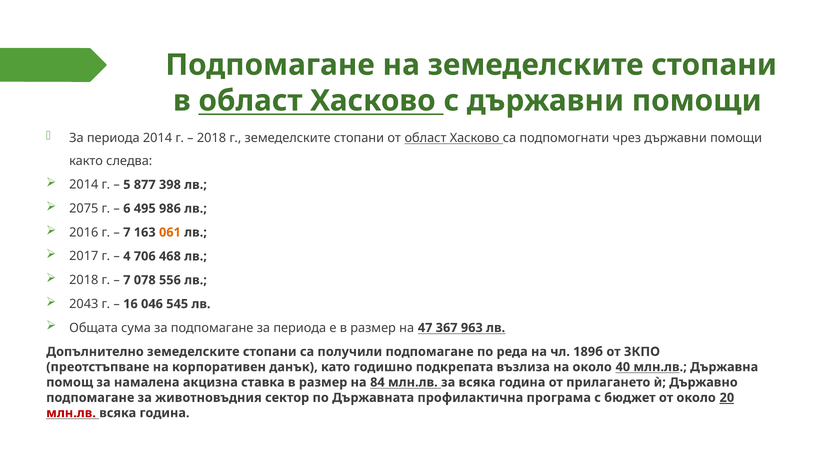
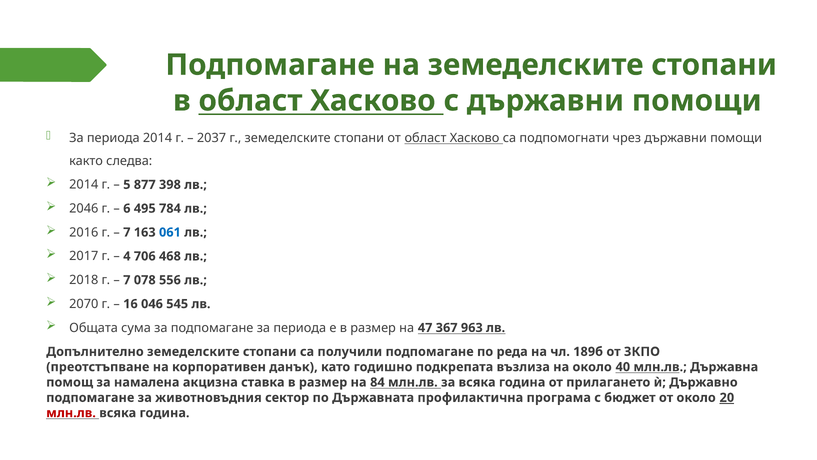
2018: 2018 -> 2037 (212, 138)
2075: 2075 -> 2046 (84, 208)
986: 986 -> 784 (170, 208)
061 colour: orange -> blue (170, 232)
2043: 2043 -> 2070 (84, 304)
